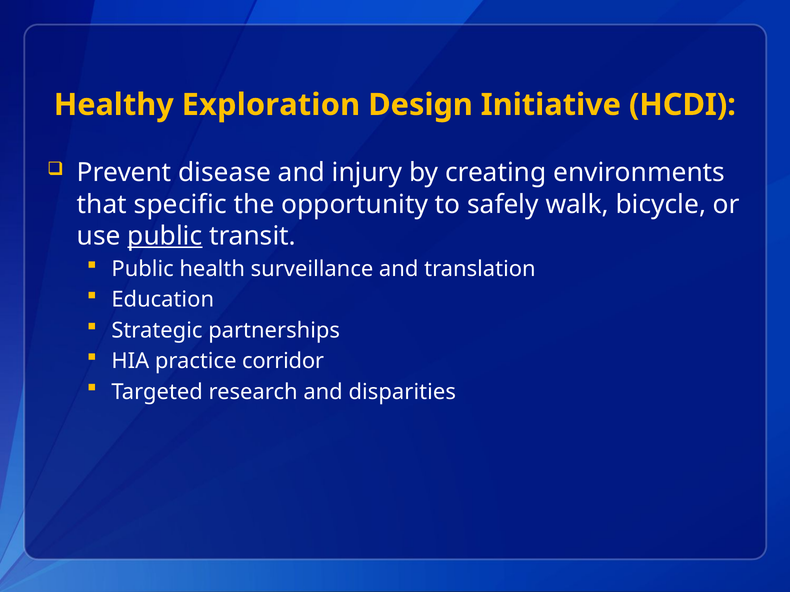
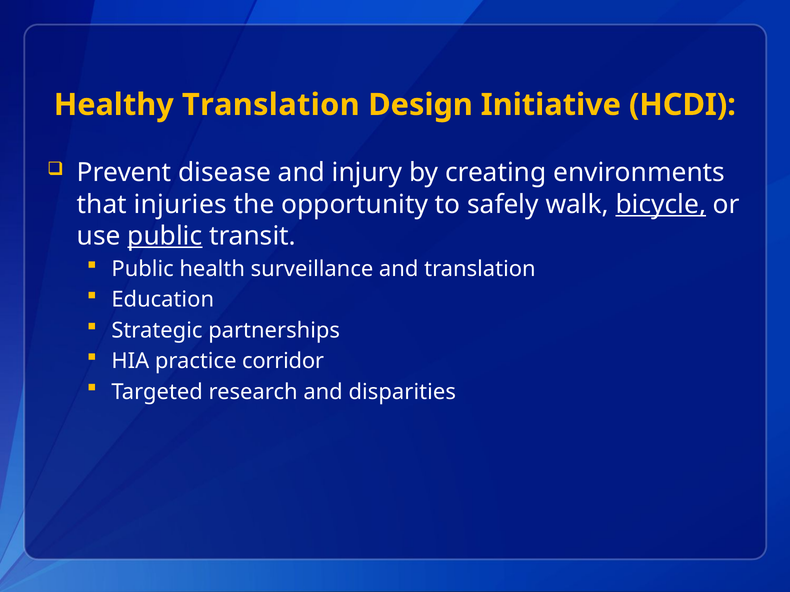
Healthy Exploration: Exploration -> Translation (271, 105)
specific: specific -> injuries (180, 205)
bicycle underline: none -> present (661, 205)
